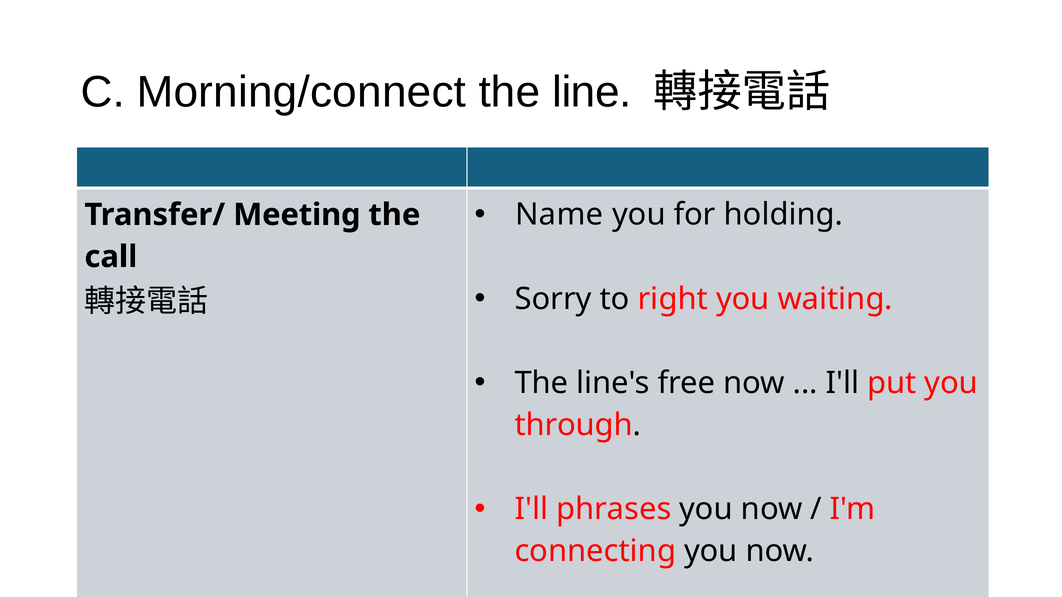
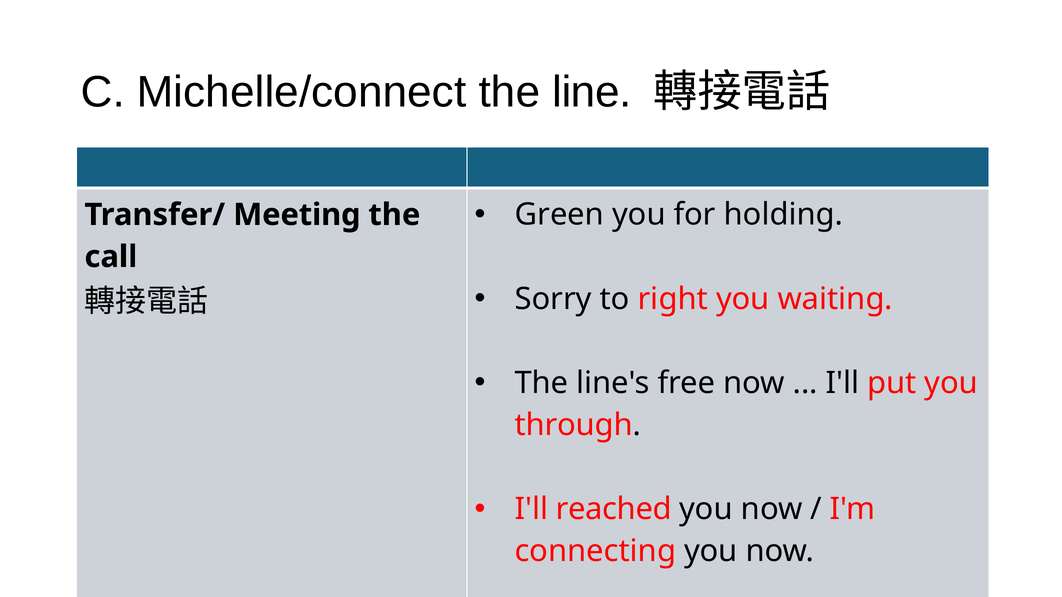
Morning/connect: Morning/connect -> Michelle/connect (301, 92)
Name: Name -> Green (559, 215)
phrases: phrases -> reached (614, 509)
